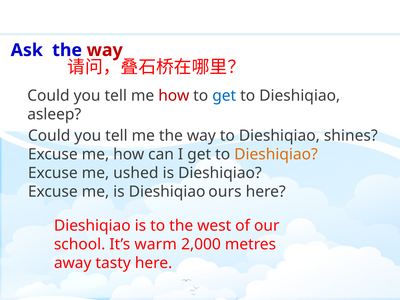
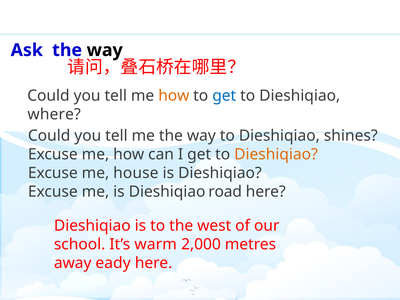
way colour: red -> black (105, 50)
how colour: red -> orange (174, 96)
asleep: asleep -> where (54, 114)
ushed: ushed -> house (136, 173)
ours: ours -> road (225, 192)
tasty: tasty -> eady (113, 263)
